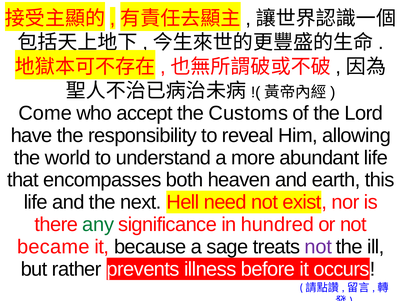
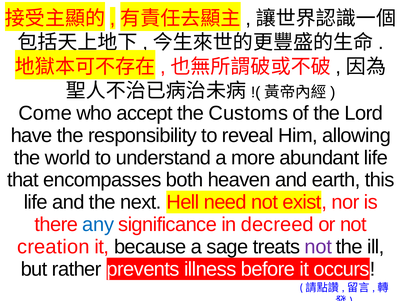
any colour: green -> blue (98, 224)
hundred: hundred -> decreed (277, 224)
became: became -> creation (53, 247)
